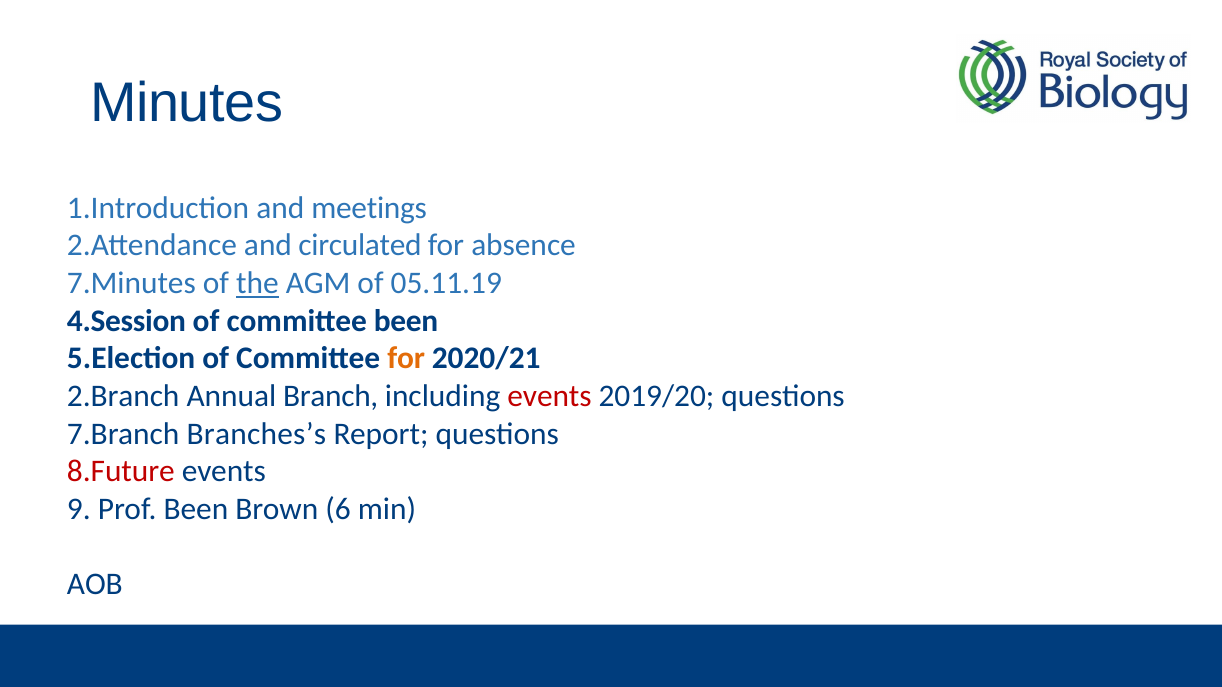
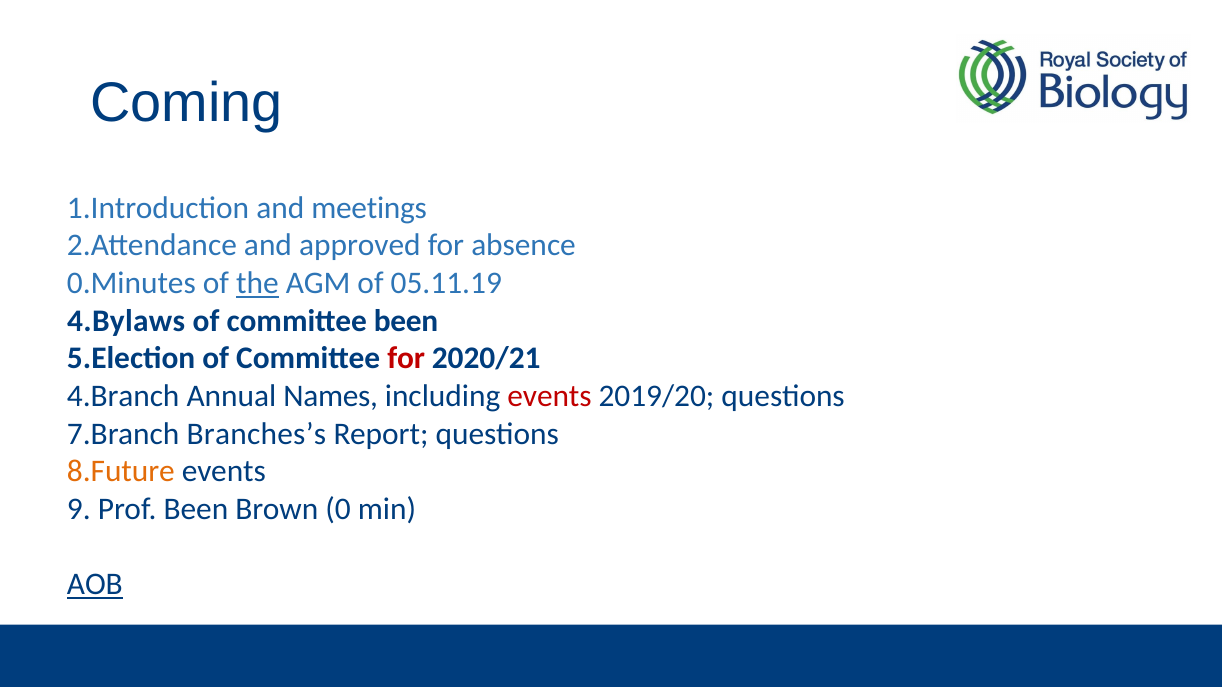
Minutes: Minutes -> Coming (186, 103)
circulated: circulated -> approved (360, 246)
7.Minutes: 7.Minutes -> 0.Minutes (131, 283)
4.Session: 4.Session -> 4.Bylaws (126, 321)
for colour: orange -> red (406, 359)
2.Branch: 2.Branch -> 4.Branch (123, 396)
Branch: Branch -> Names (331, 396)
8.Future colour: red -> orange (121, 472)
6: 6 -> 0 (338, 509)
AOB underline: none -> present (95, 585)
